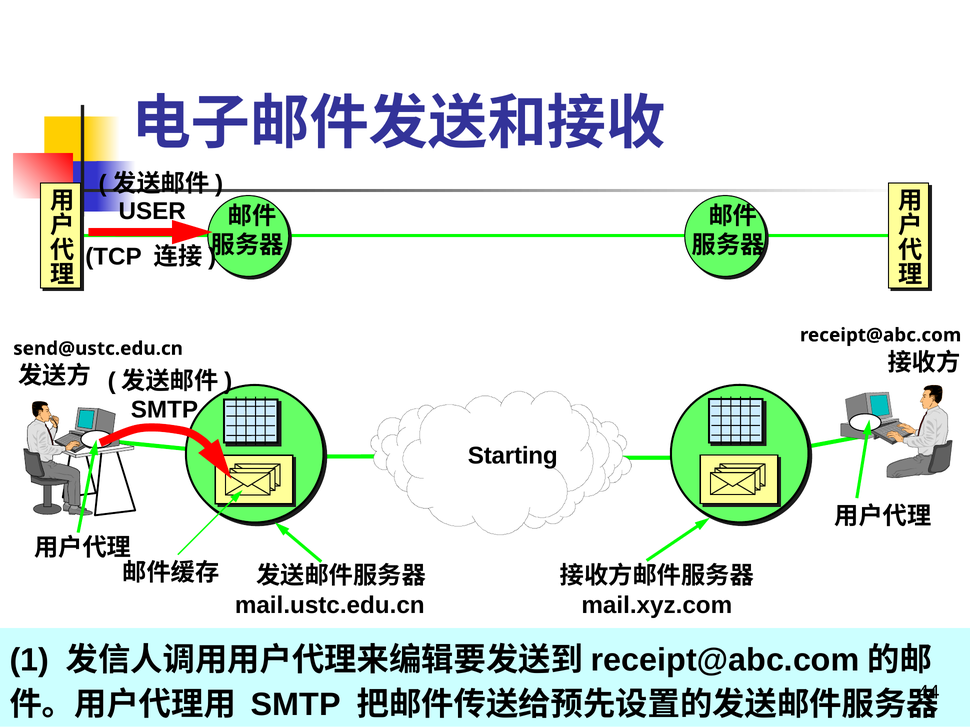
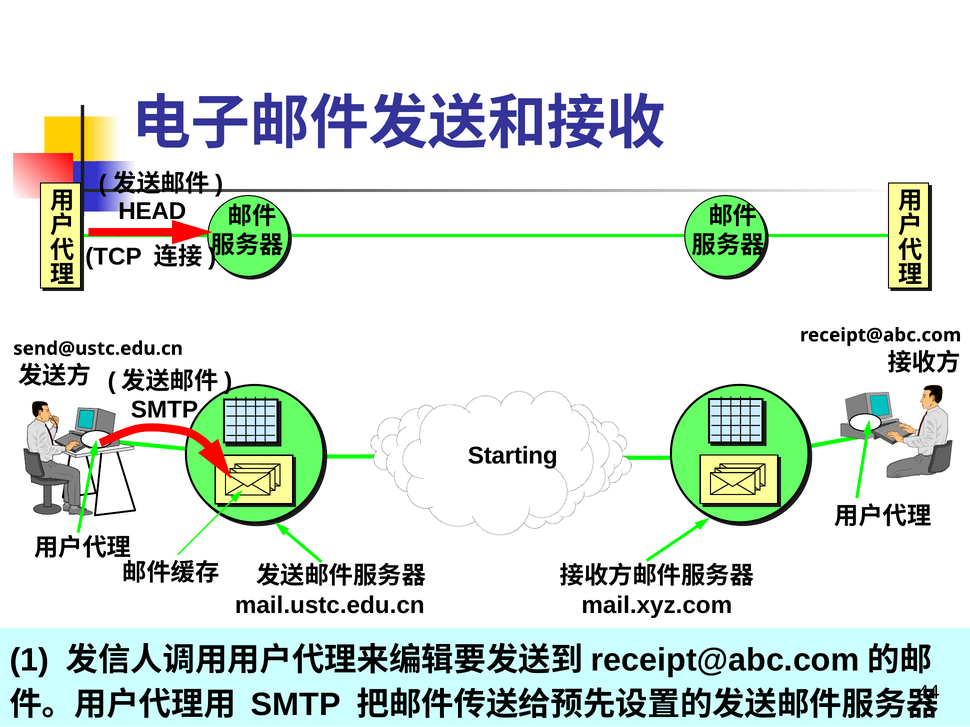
USER: USER -> HEAD (152, 211)
